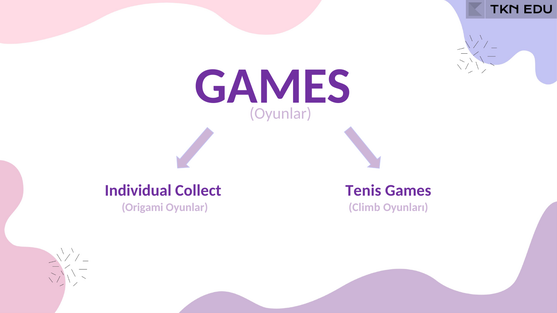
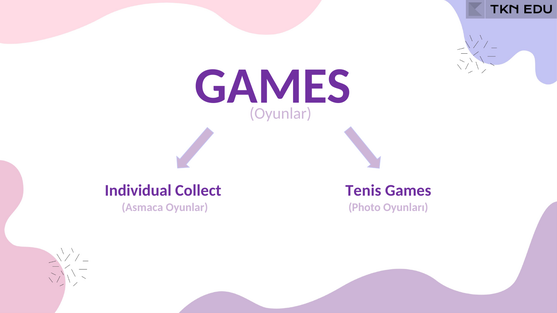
Origami: Origami -> Asmaca (142, 207)
Climb: Climb -> Photo (365, 207)
